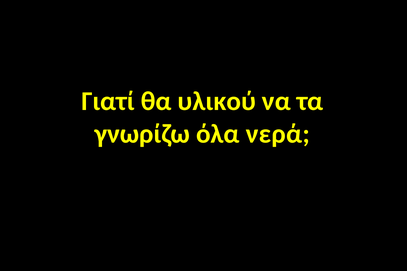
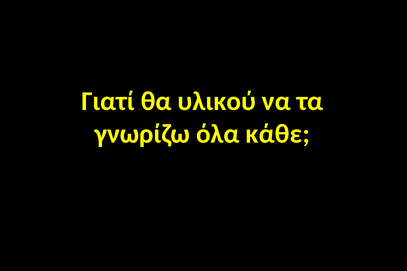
νερά: νερά -> κάθε (278, 134)
